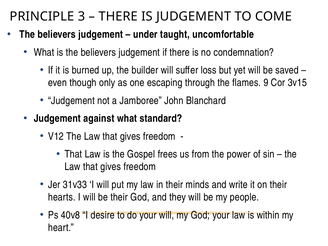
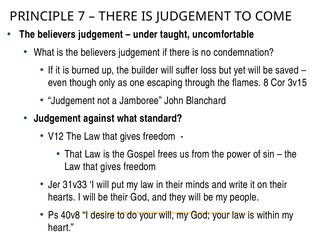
3: 3 -> 7 (81, 16)
9: 9 -> 8 (266, 83)
